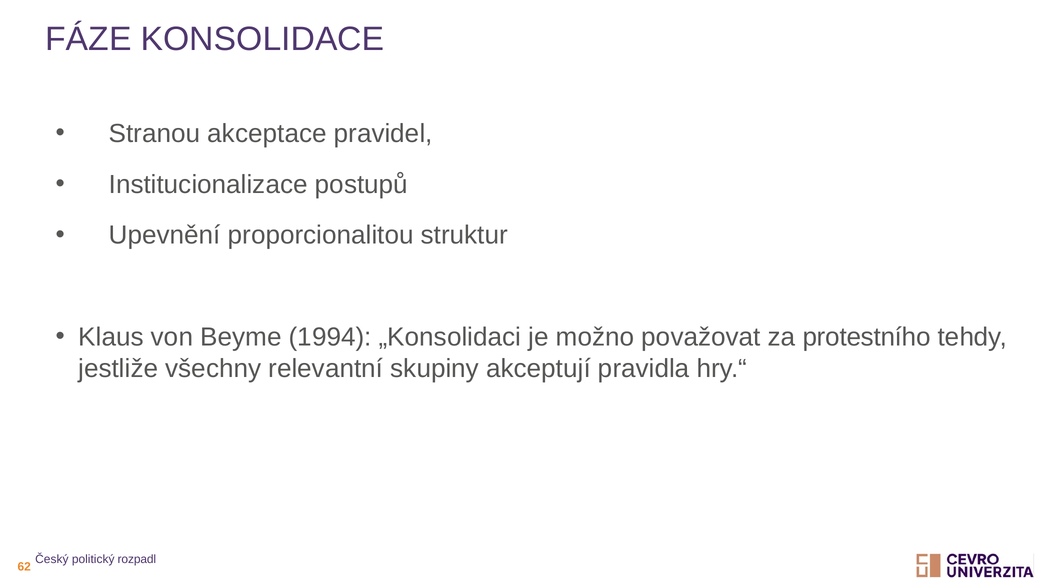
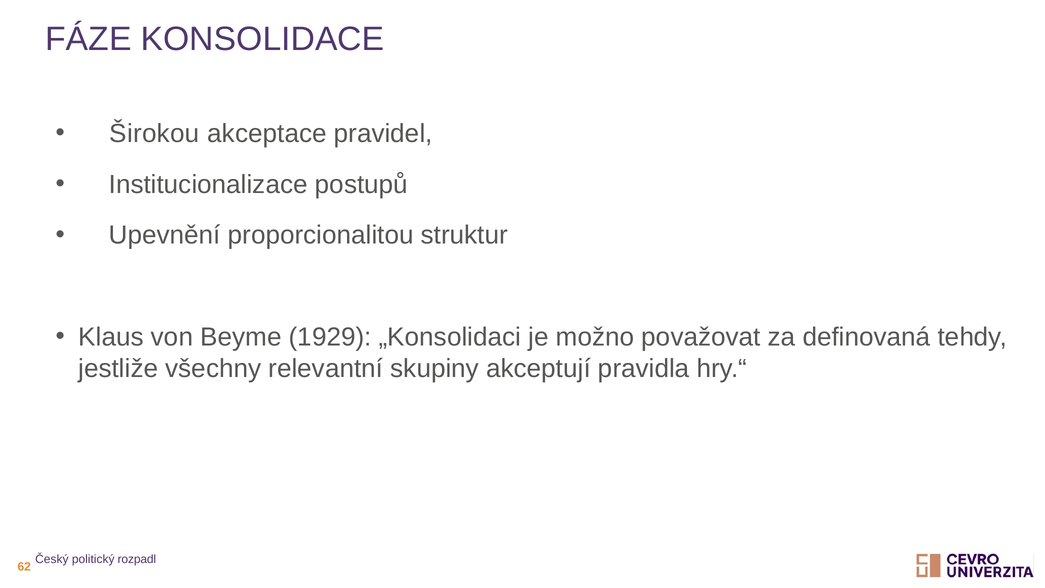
Stranou: Stranou -> Širokou (154, 133)
1994: 1994 -> 1929 (330, 337)
protestního: protestního -> definovaná (867, 337)
